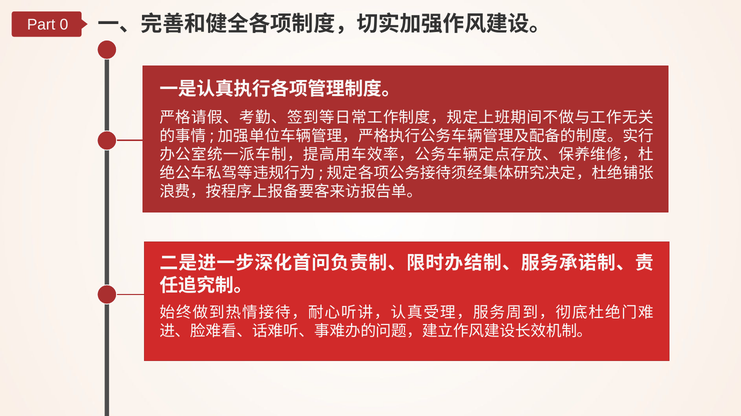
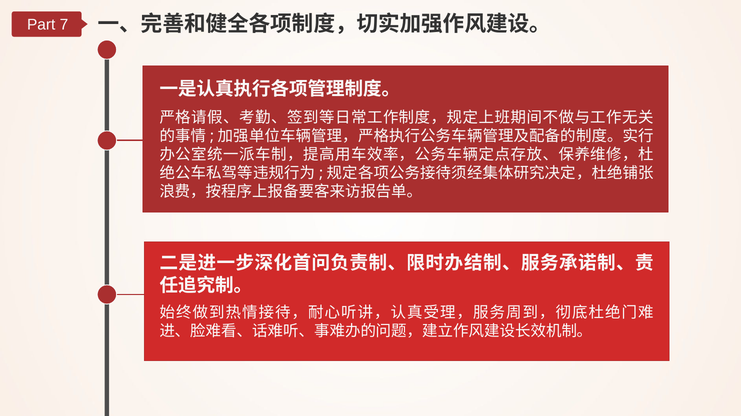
0: 0 -> 7 (64, 25)
